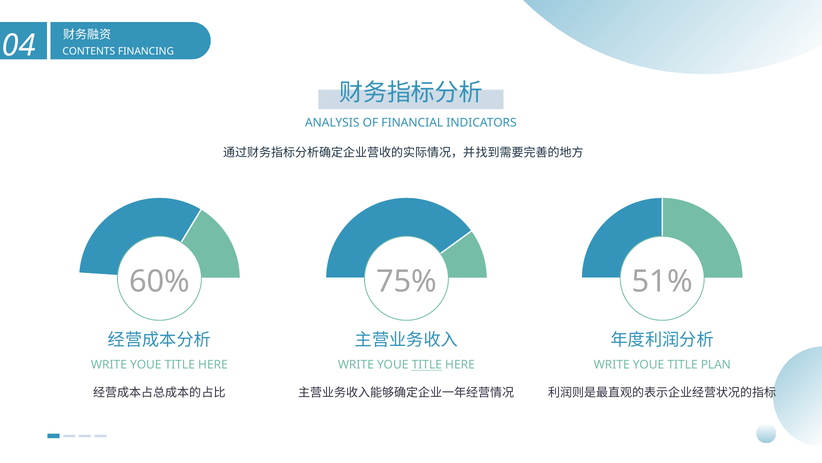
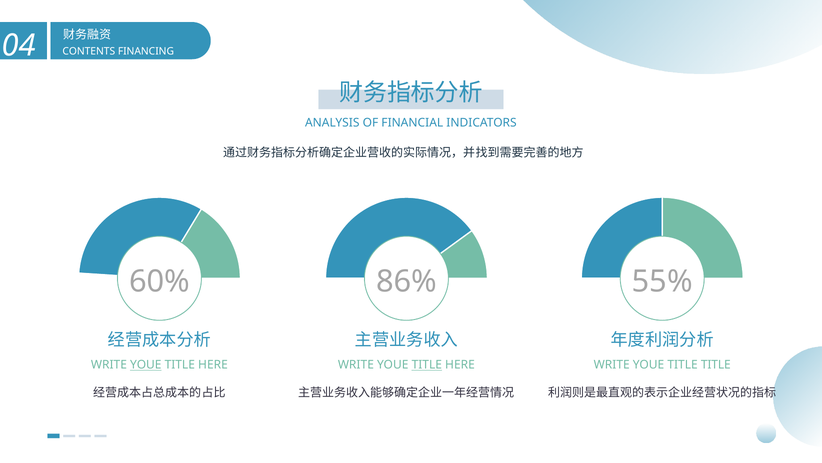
75%: 75% -> 86% (406, 281)
51%: 51% -> 55% (662, 281)
YOUE underline: none -> present (146, 364)
TITLE PLAN: PLAN -> TITLE (716, 364)
